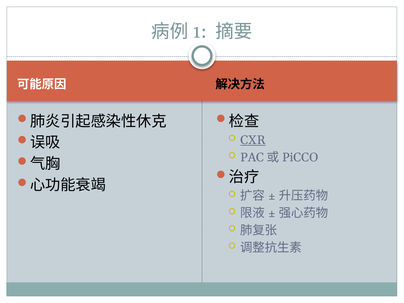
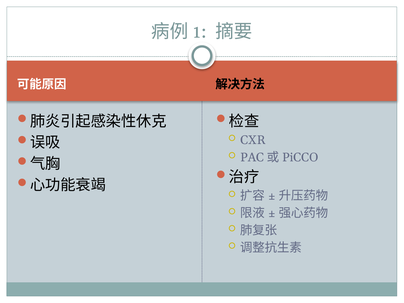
CXR underline: present -> none (253, 140)
